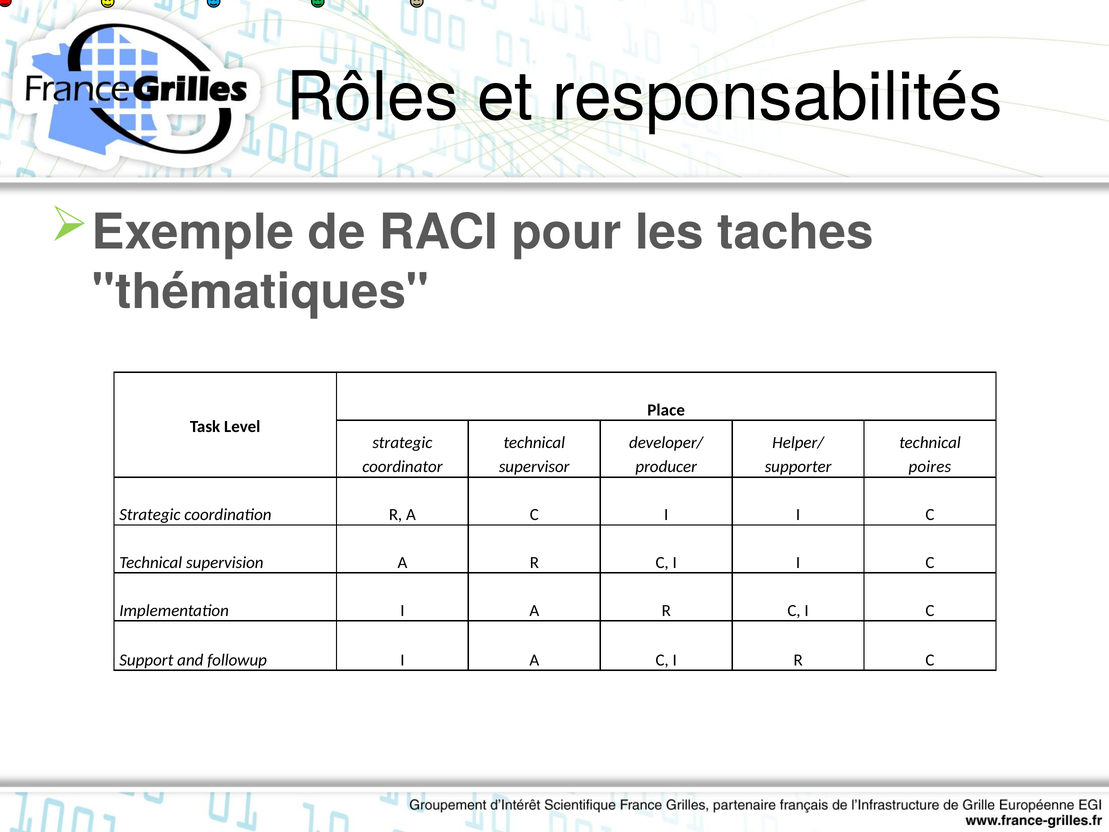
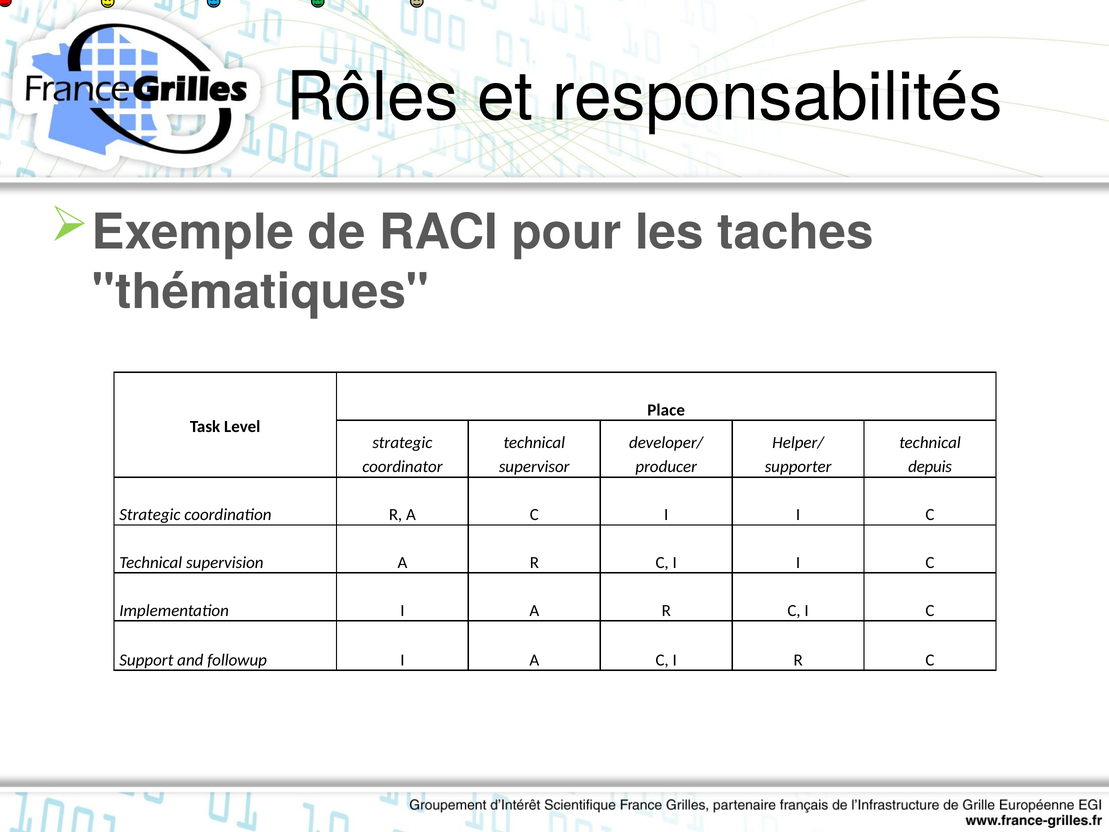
poires: poires -> depuis (930, 467)
